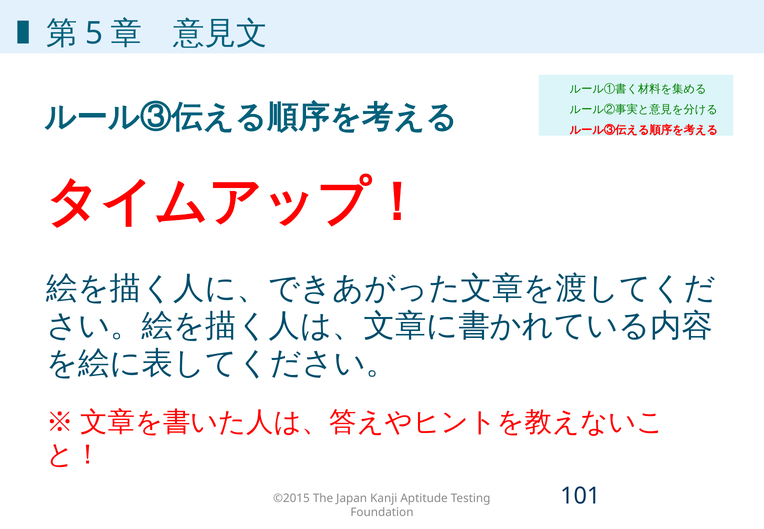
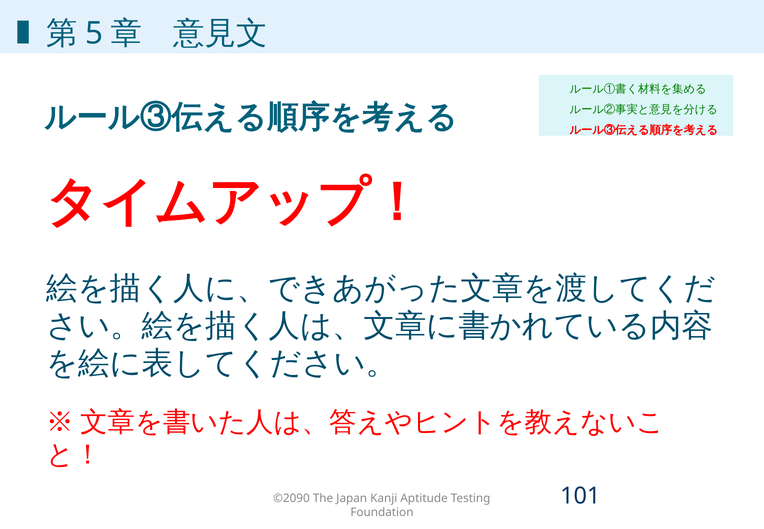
©2015: ©2015 -> ©2090 (291, 498)
